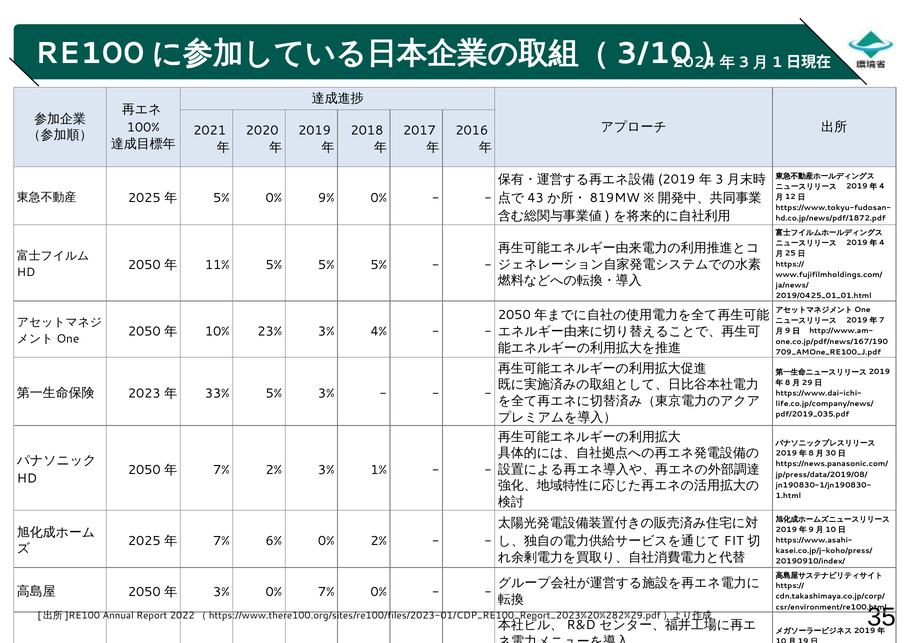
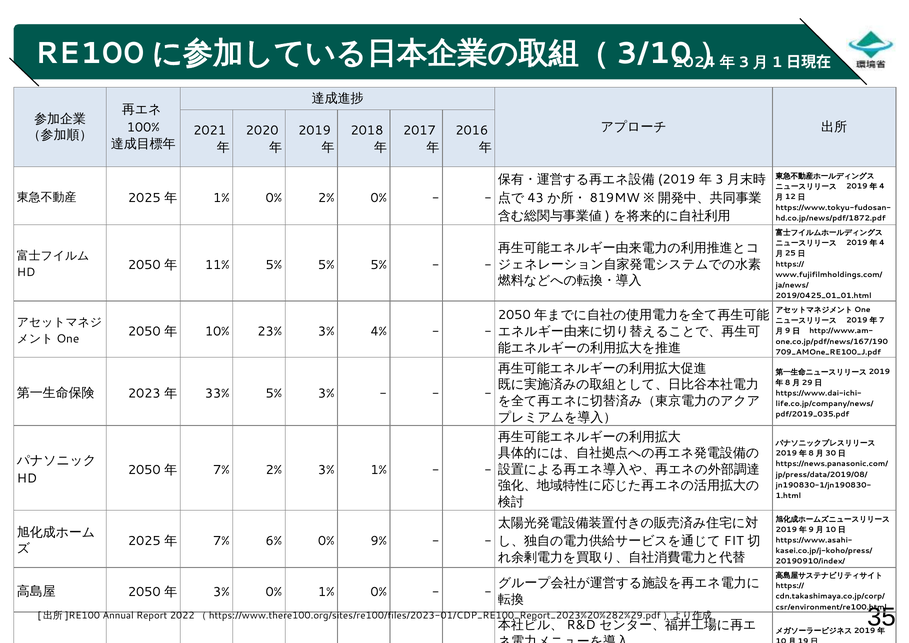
5%: 5% -> 1% (221, 198)
0% 9%: 9% -> 2% (326, 198)
0% 2%: 2% -> 9% (379, 541)
0% 7%: 7% -> 1% (326, 592)
